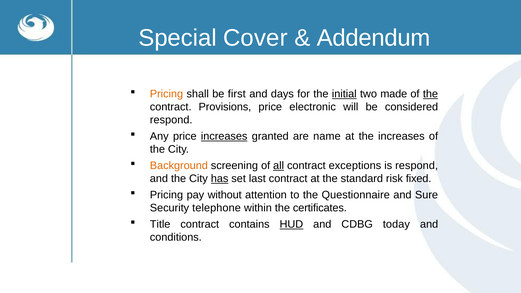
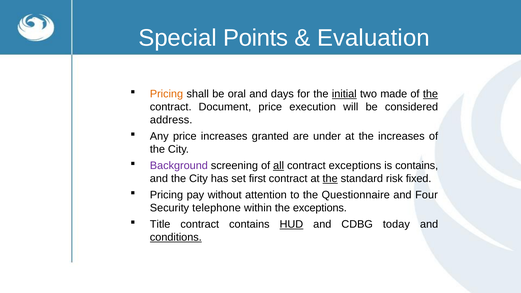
Cover: Cover -> Points (256, 38)
Addendum: Addendum -> Evaluation (373, 38)
first: first -> oral (237, 94)
Provisions: Provisions -> Document (225, 107)
electronic: electronic -> execution (313, 107)
respond: respond -> address (171, 120)
increases underline: present -> none (224, 136)
name: name -> under (327, 136)
Background colour: orange -> purple (179, 166)
is respond: respond -> contains (417, 166)
has underline: present -> none (220, 179)
last: last -> first (257, 179)
the underline: none -> present (330, 179)
Sure: Sure -> Four (426, 195)
the certificates: certificates -> exceptions (320, 208)
conditions underline: none -> present (176, 237)
